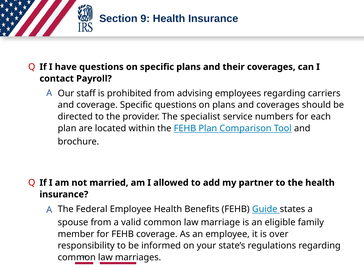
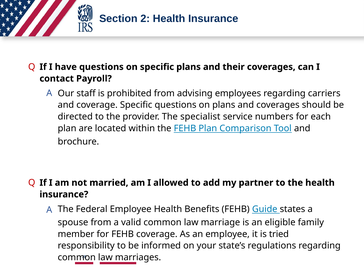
9: 9 -> 2 (145, 19)
over: over -> tried (279, 234)
